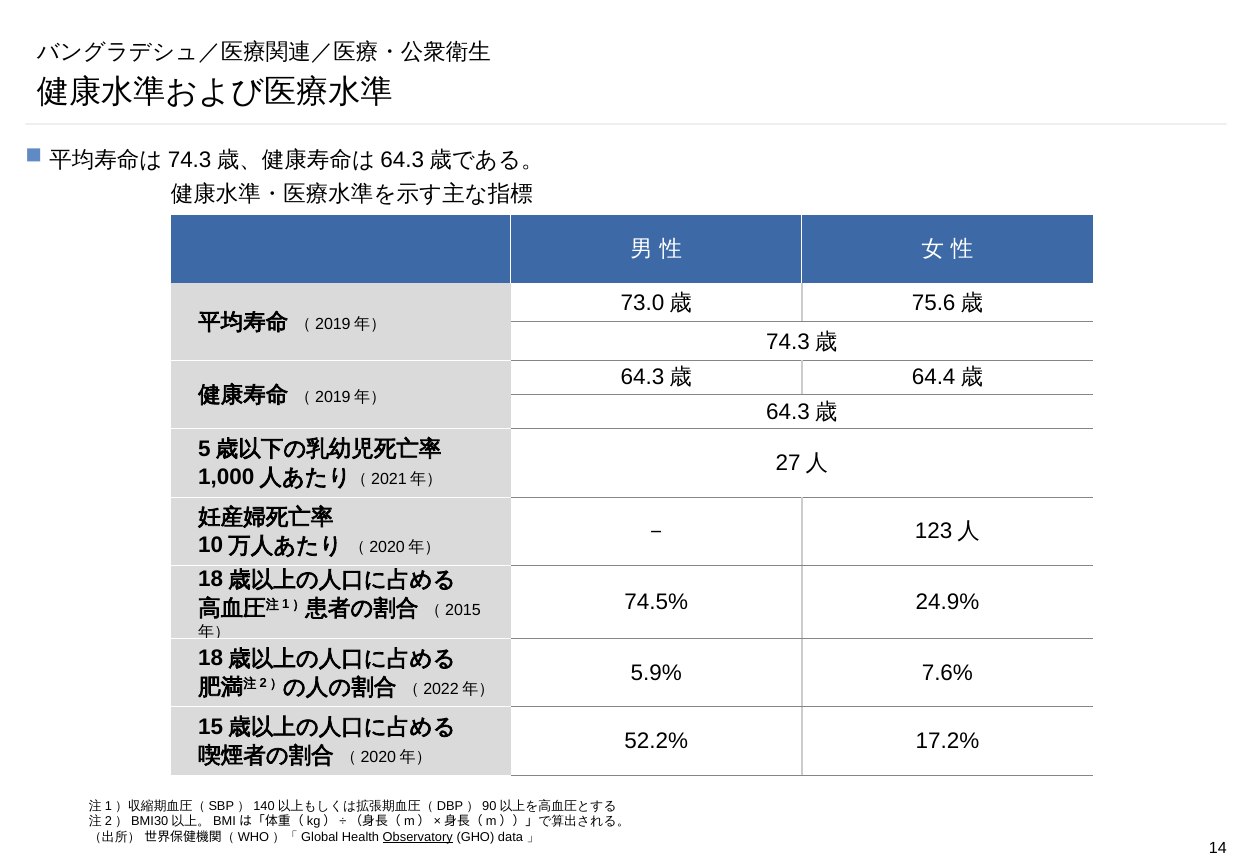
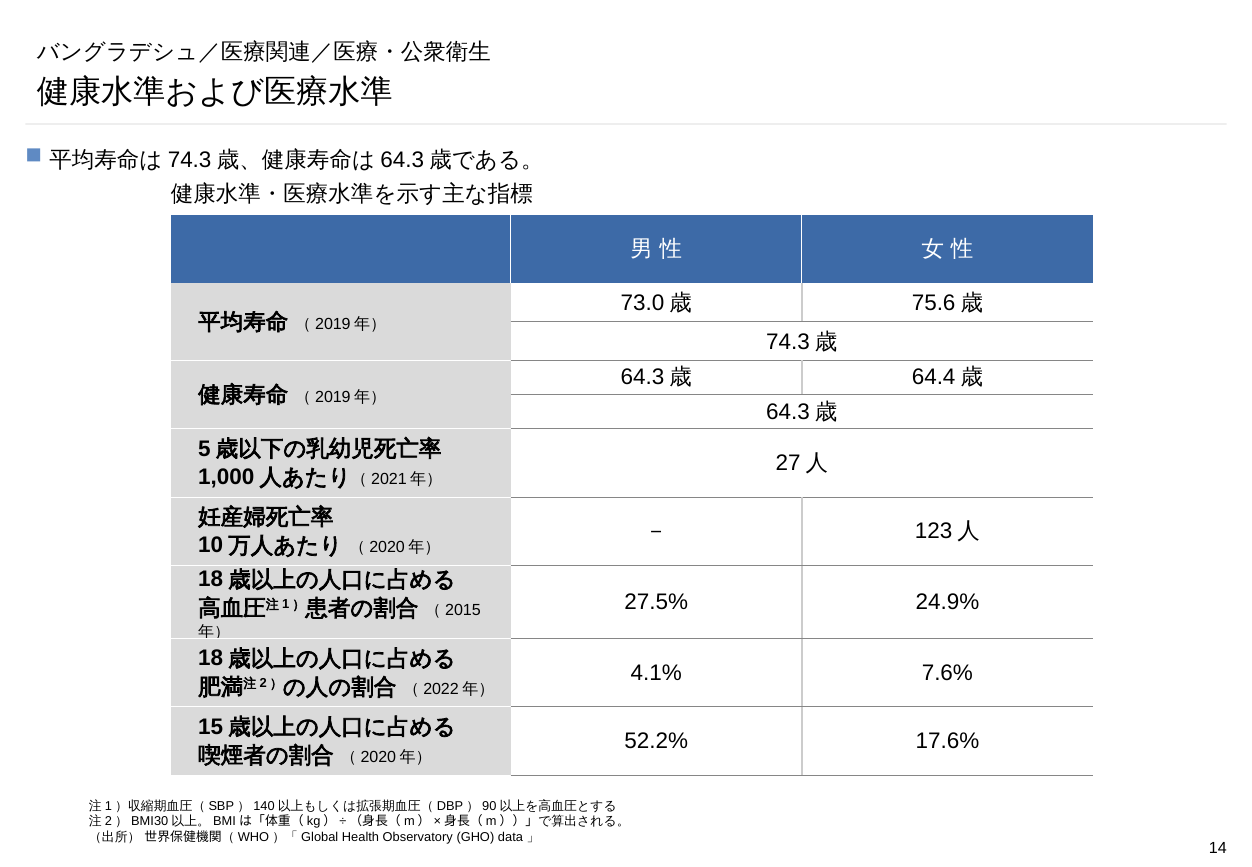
74.5%: 74.5% -> 27.5% (656, 602)
5.9%: 5.9% -> 4.1% (656, 673)
17.2%: 17.2% -> 17.6% (947, 741)
Observatory underline: present -> none (418, 837)
